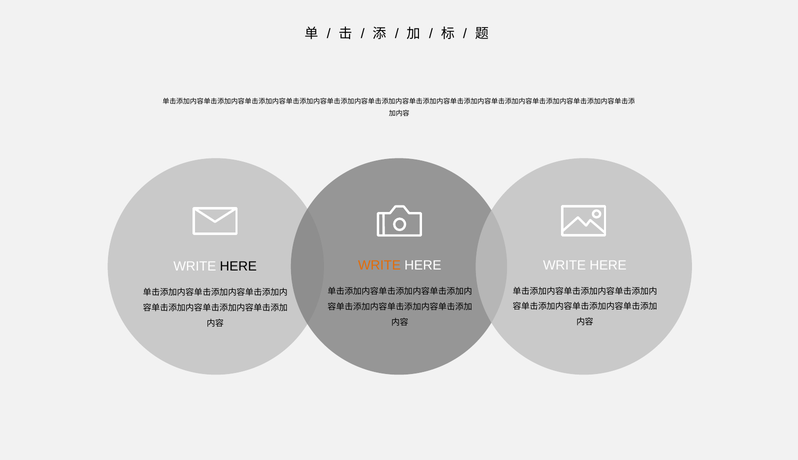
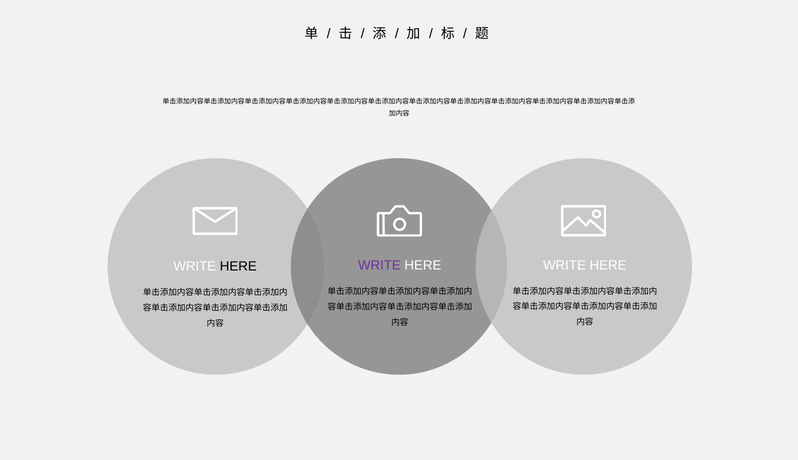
WRITE colour: orange -> purple (379, 265)
